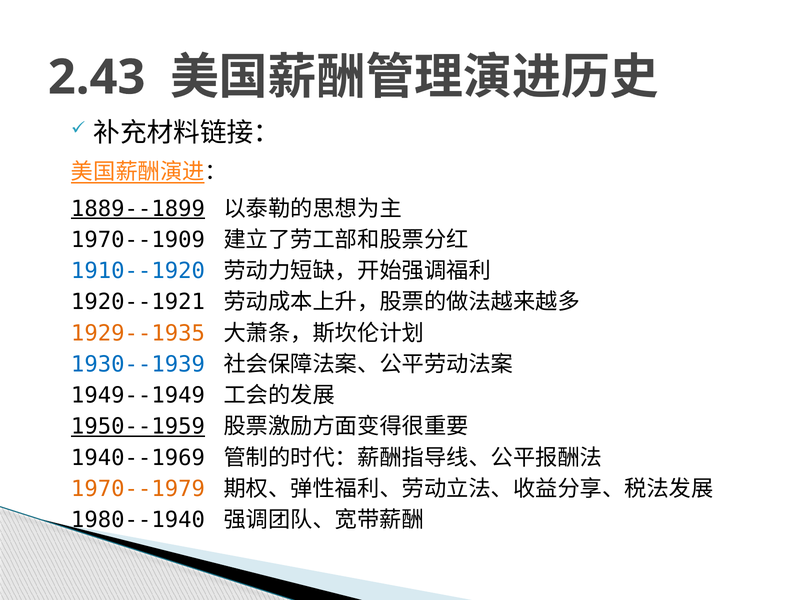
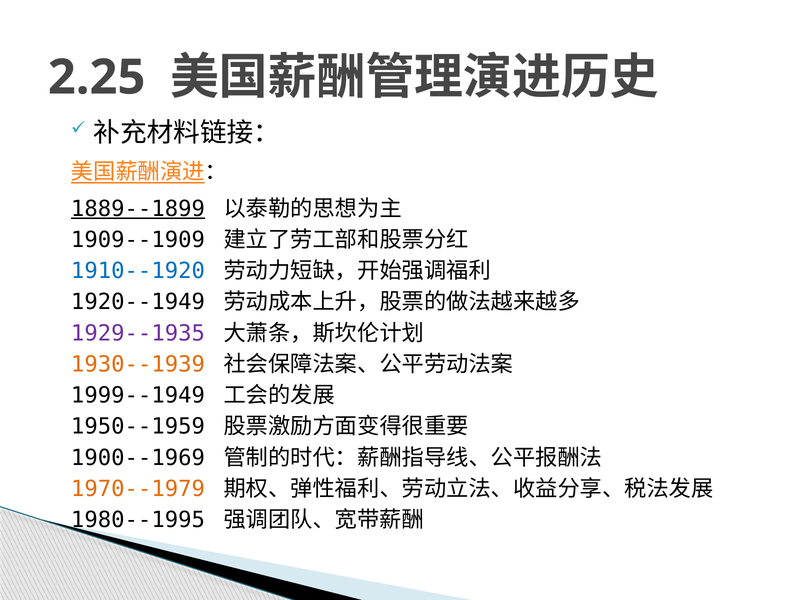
2.43: 2.43 -> 2.25 (97, 77)
1970--1909: 1970--1909 -> 1909--1909 (138, 240)
1920--1921: 1920--1921 -> 1920--1949 (138, 302)
1929--1935 colour: orange -> purple (138, 333)
1930--1939 colour: blue -> orange (138, 364)
1949--1949: 1949--1949 -> 1999--1949 (138, 395)
1950--1959 underline: present -> none (138, 427)
1940--1969: 1940--1969 -> 1900--1969 (138, 458)
1980--1940: 1980--1940 -> 1980--1995 (138, 520)
